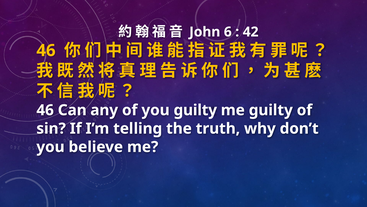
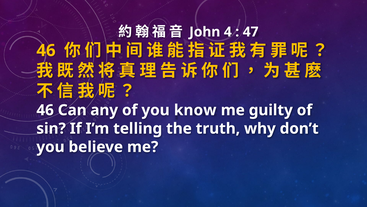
6: 6 -> 4 (228, 32)
42: 42 -> 47 (251, 32)
you guilty: guilty -> know (195, 110)
